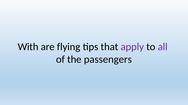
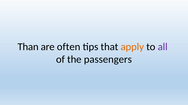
With: With -> Than (28, 47)
flying: flying -> often (69, 47)
apply colour: purple -> orange (132, 47)
